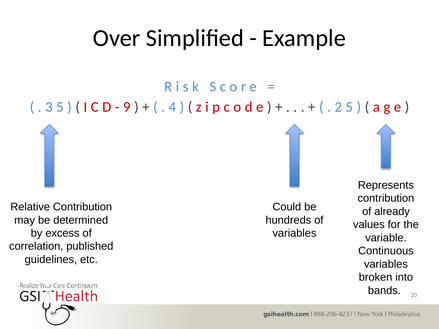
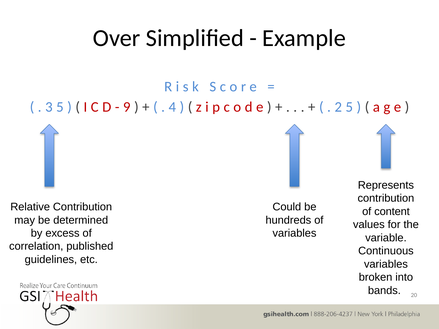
already: already -> content (392, 212)
